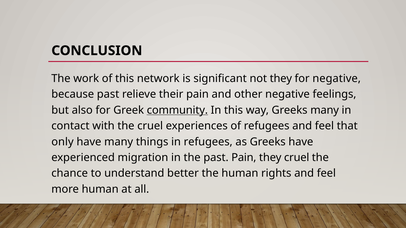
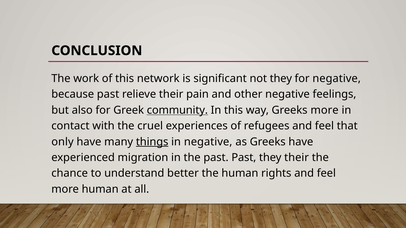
Greeks many: many -> more (325, 110)
things underline: none -> present (152, 142)
in refugees: refugees -> negative (208, 142)
past Pain: Pain -> Past (244, 158)
they cruel: cruel -> their (297, 158)
